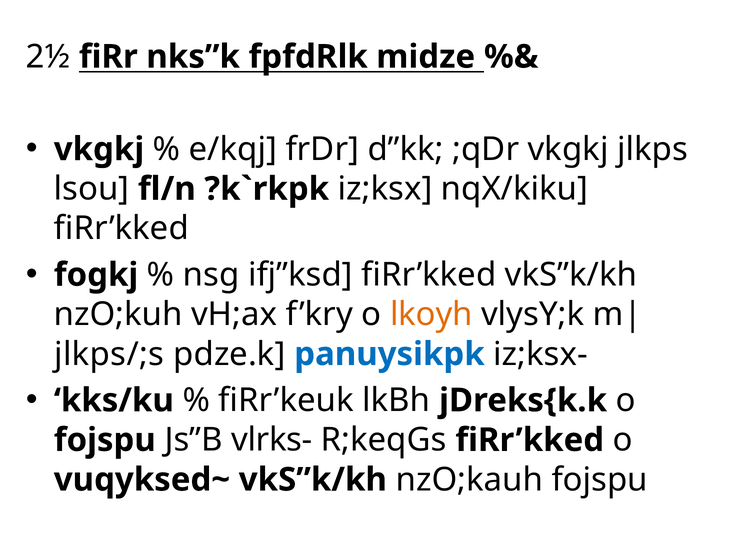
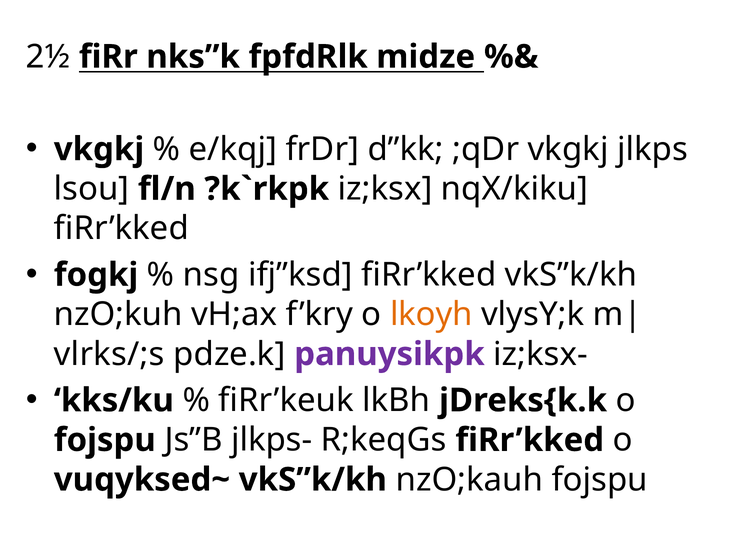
jlkps/;s: jlkps/;s -> vlrks/;s (109, 354)
panuysikpk colour: blue -> purple (389, 354)
vlrks-: vlrks- -> jlkps- (272, 440)
